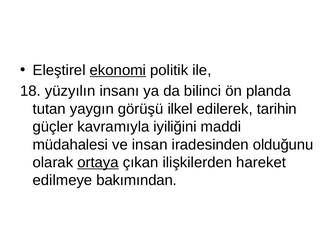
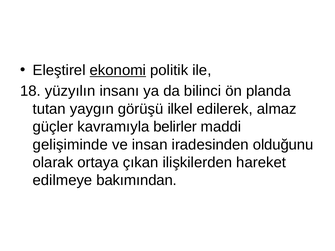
tarihin: tarihin -> almaz (277, 109)
iyiliğini: iyiliğini -> belirler (175, 127)
müdahalesi: müdahalesi -> gelişiminde (70, 145)
ortaya underline: present -> none (98, 163)
